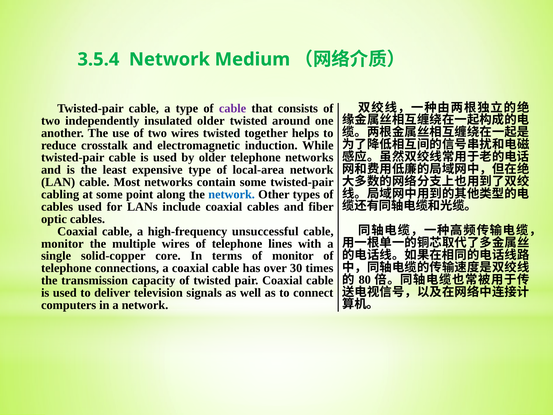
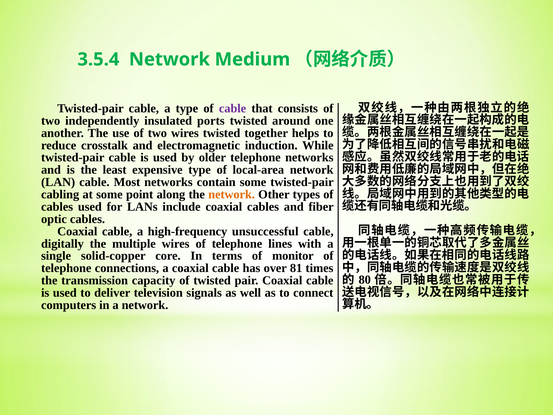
insulated older: older -> ports (211, 121)
network colour: blue -> orange (232, 194)
monitor: monitor -> digitally (62, 243)
30: 30 -> 81 (296, 268)
